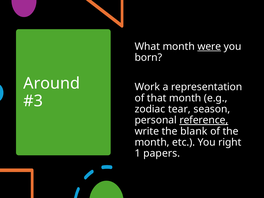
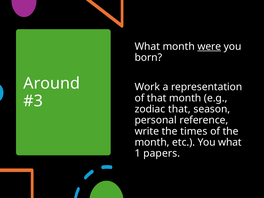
zodiac tear: tear -> that (179, 109)
reference underline: present -> none (204, 120)
blank: blank -> times (194, 131)
You right: right -> what (230, 142)
